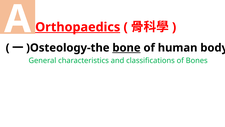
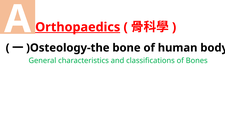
bone underline: present -> none (126, 48)
